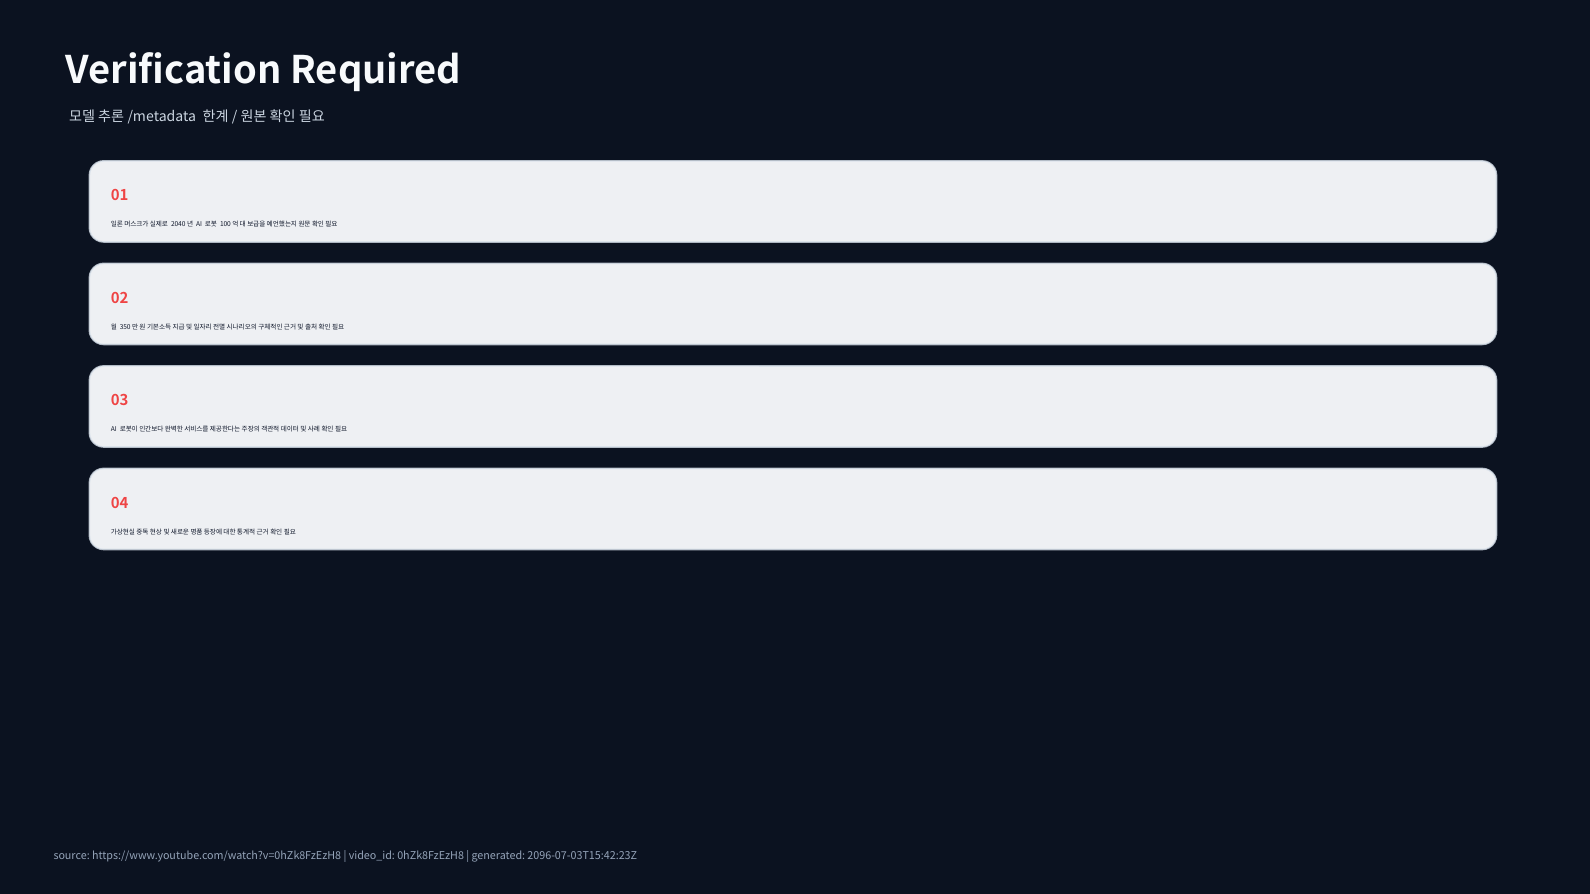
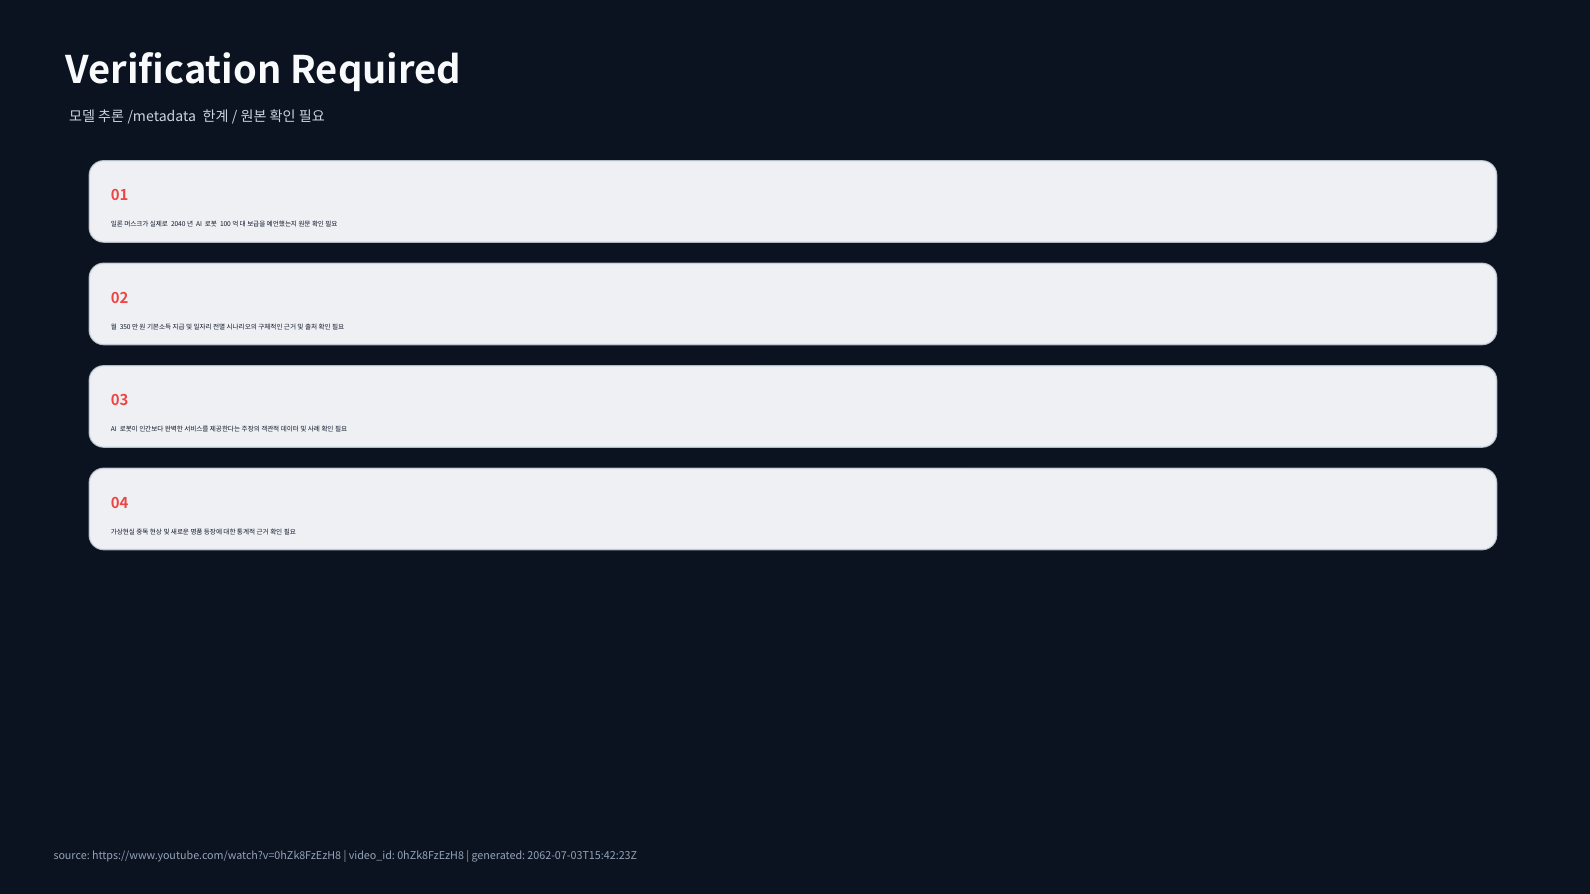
2096-07-03T15:42:23Z: 2096-07-03T15:42:23Z -> 2062-07-03T15:42:23Z (582, 856)
